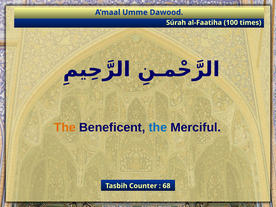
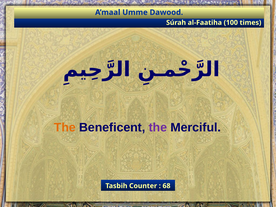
the colour: blue -> purple (158, 127)
